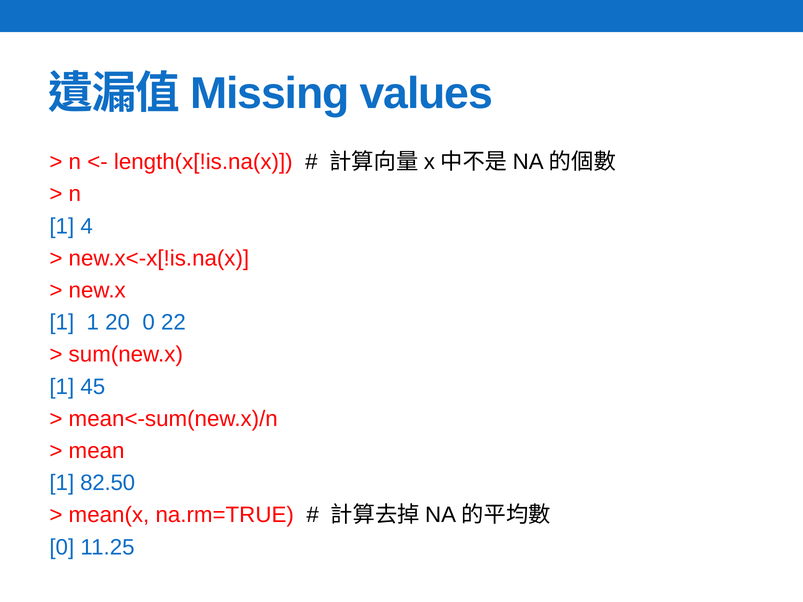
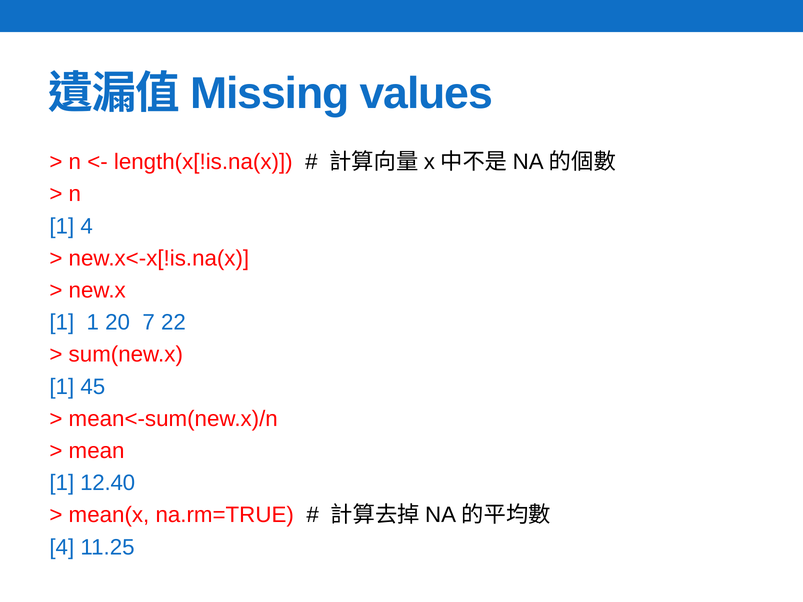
20 0: 0 -> 7 (149, 323)
82.50: 82.50 -> 12.40 (108, 483)
0: 0 -> 4 (62, 547)
